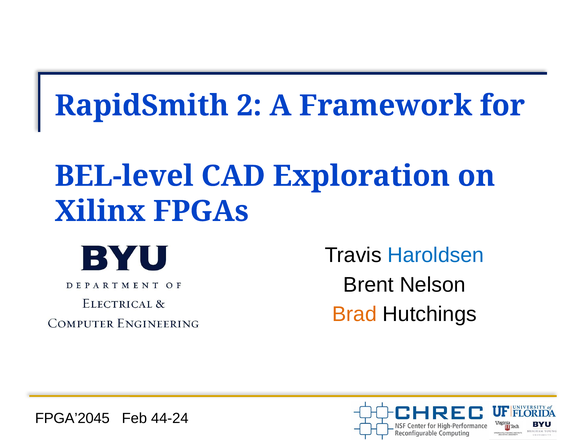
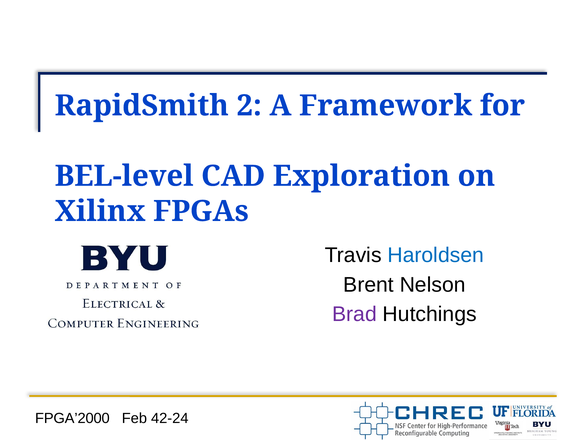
Brad colour: orange -> purple (354, 314)
FPGA’2045: FPGA’2045 -> FPGA’2000 (72, 418)
44-24: 44-24 -> 42-24 (170, 418)
